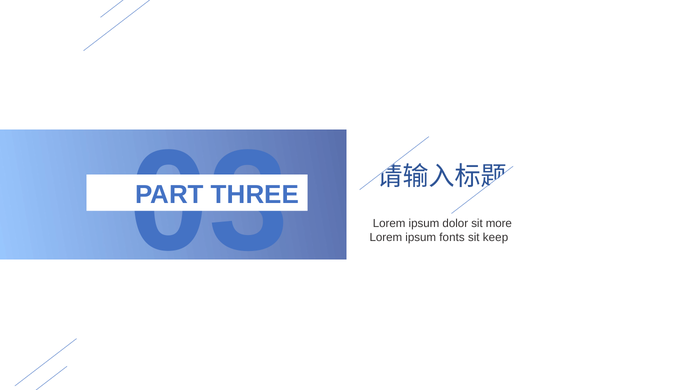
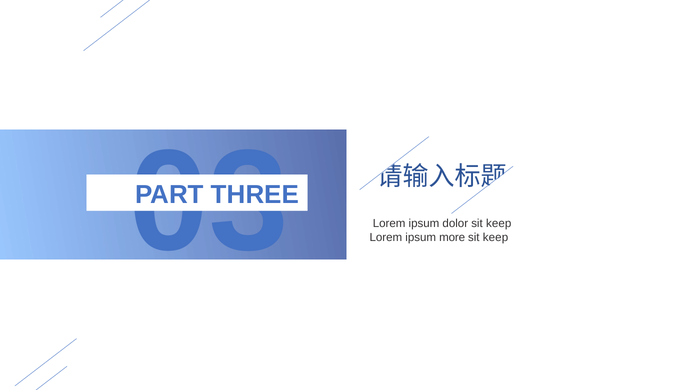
dolor sit more: more -> keep (499, 224)
fonts: fonts -> more (452, 237)
